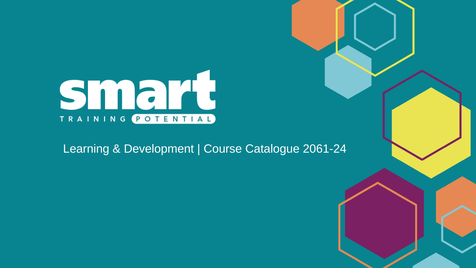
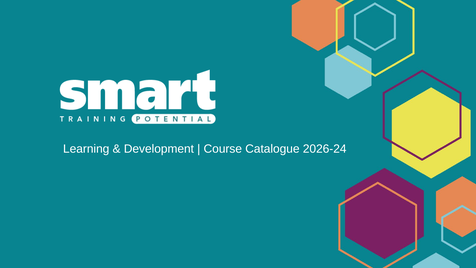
2061-24: 2061-24 -> 2026-24 (325, 149)
